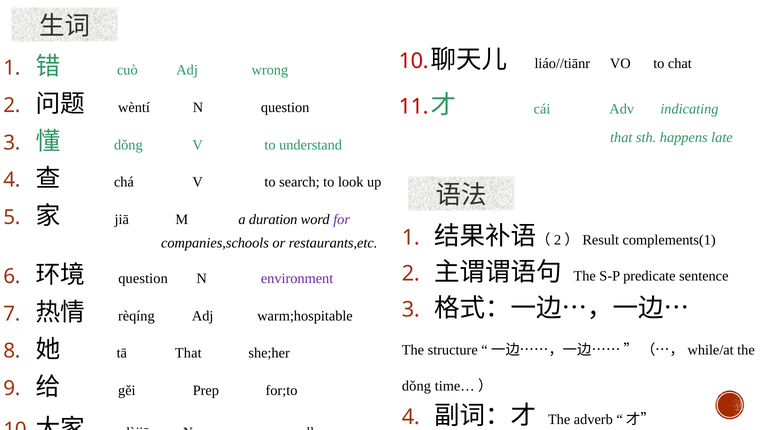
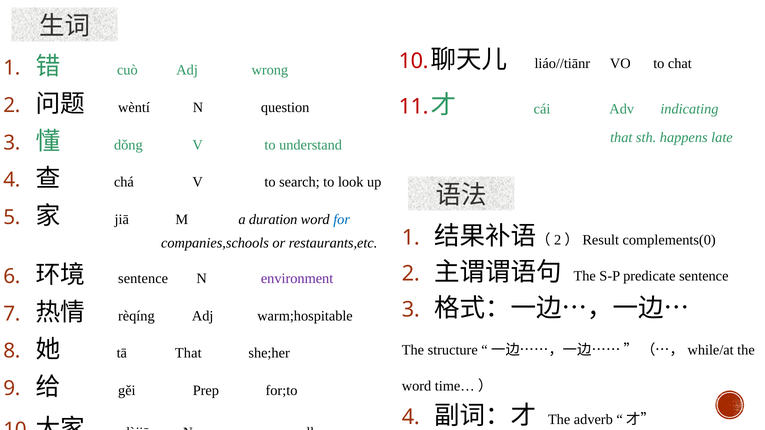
for colour: purple -> blue (342, 220)
complements(1: complements(1 -> complements(0 (669, 240)
question: question -> sentence (143, 279)
dǒng: dǒng -> word (417, 386)
